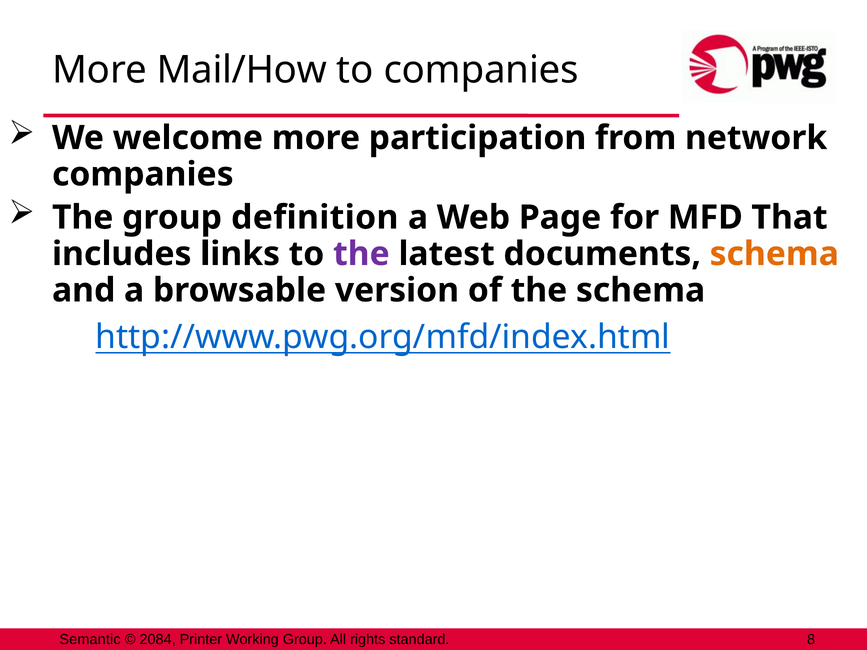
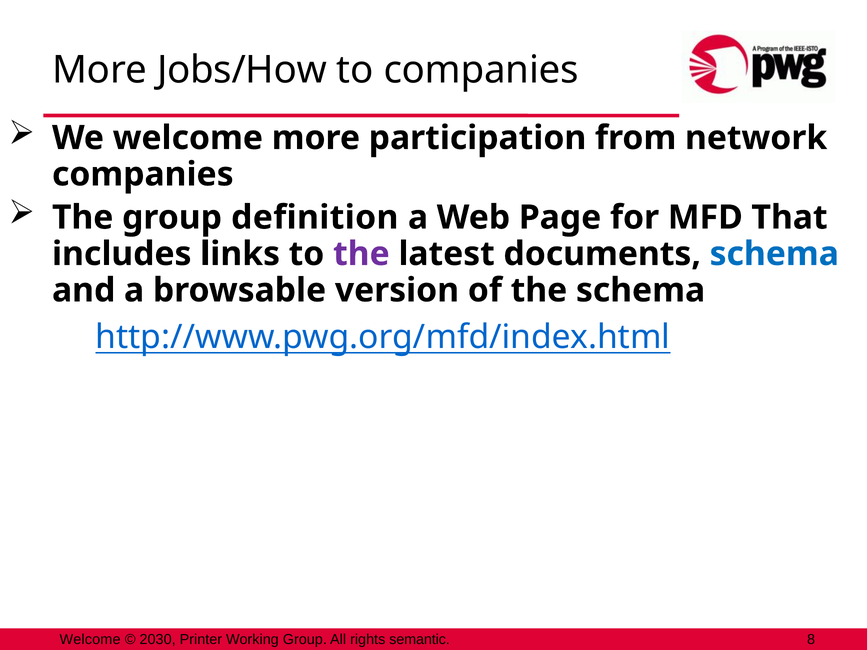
Mail/How: Mail/How -> Jobs/How (242, 70)
schema colour: orange -> blue (774, 254)
Semantic: Semantic -> Welcome (90, 640)
2084: 2084 -> 2030 (158, 640)
standard: standard -> semantic (420, 640)
